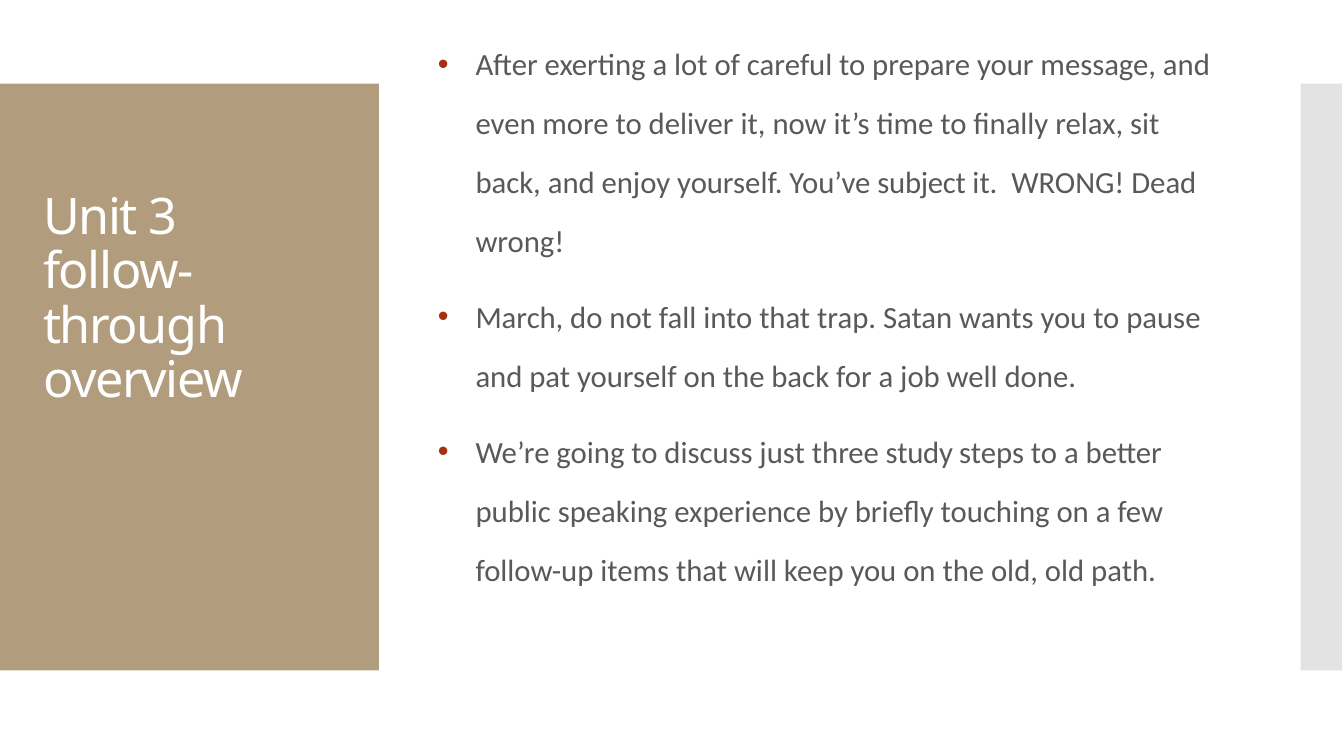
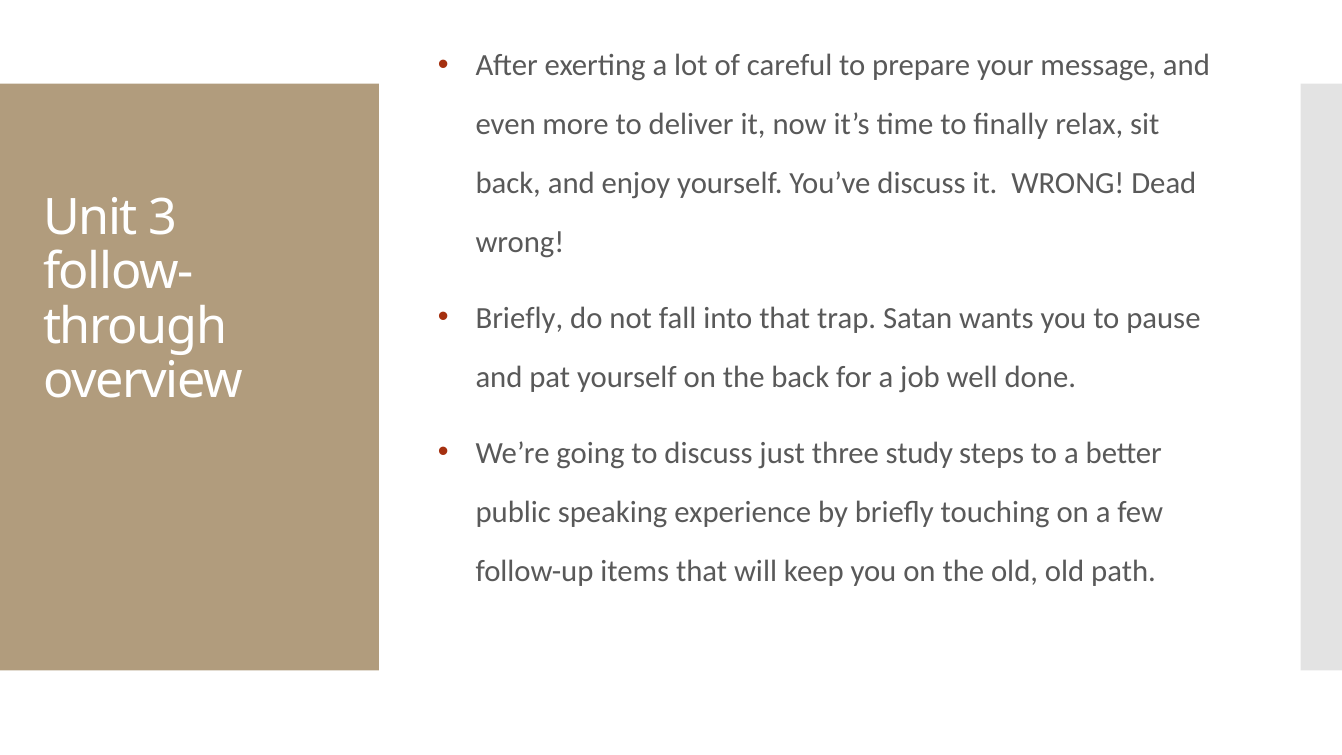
You’ve subject: subject -> discuss (922, 184)
March: March -> Briefly (519, 318)
